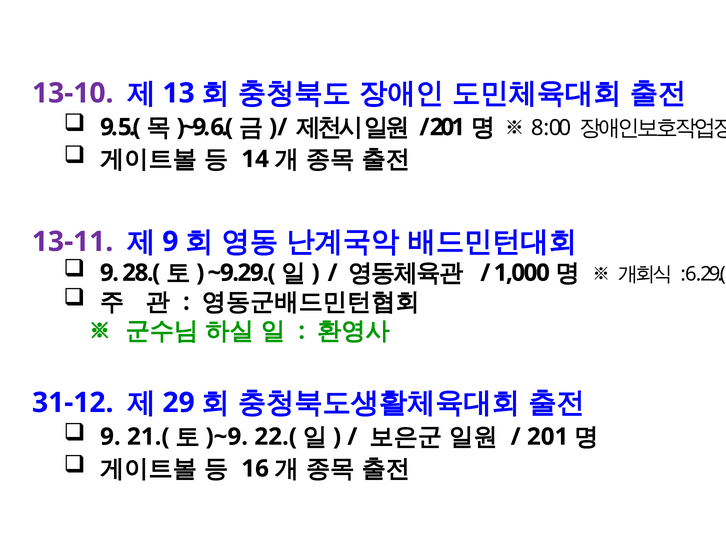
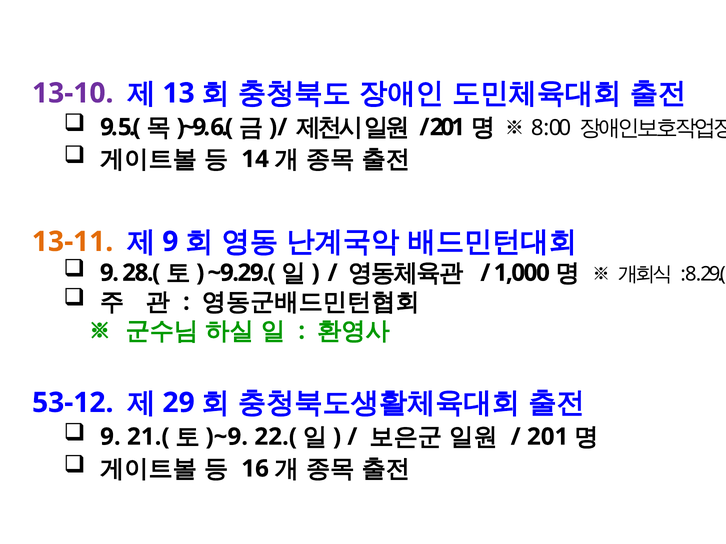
13-11 colour: purple -> orange (73, 242)
6: 6 -> 8 (691, 274)
31-12: 31-12 -> 53-12 (73, 403)
